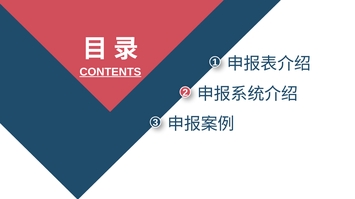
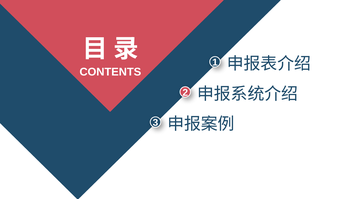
CONTENTS underline: present -> none (110, 72)
